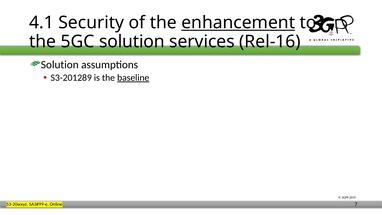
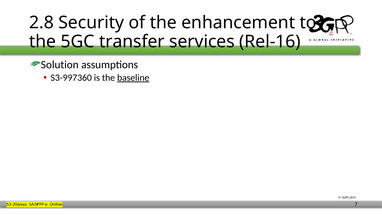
4.1: 4.1 -> 2.8 (41, 23)
enhancement underline: present -> none (238, 23)
5GC solution: solution -> transfer (132, 42)
S3-201289: S3-201289 -> S3-997360 (71, 78)
